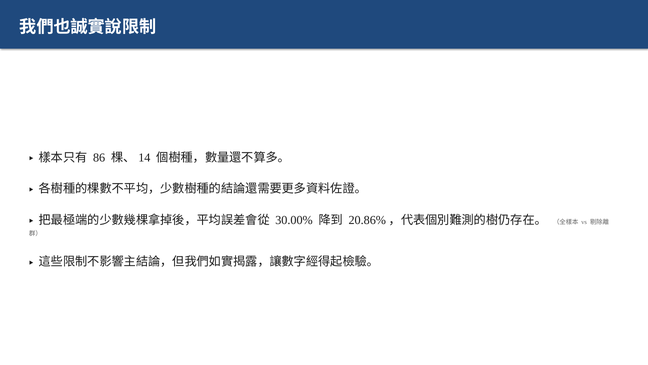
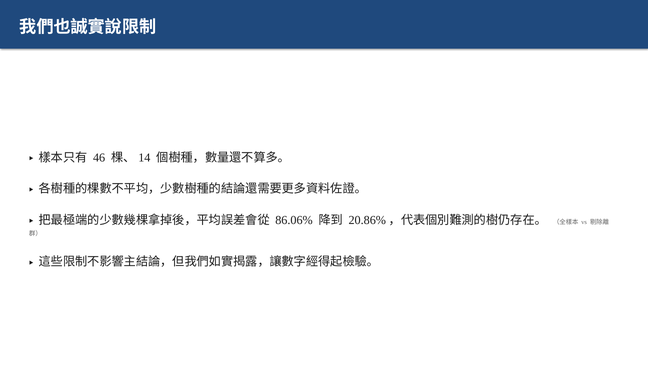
86: 86 -> 46 (99, 157)
30.00%: 30.00% -> 86.06% (294, 220)
